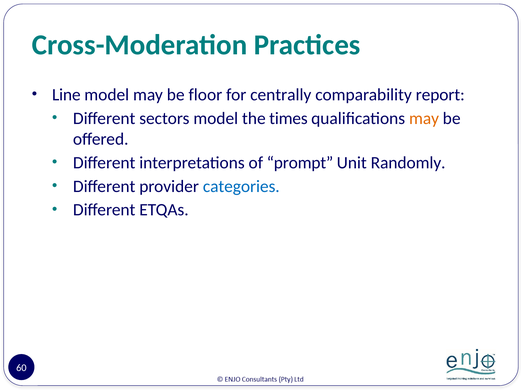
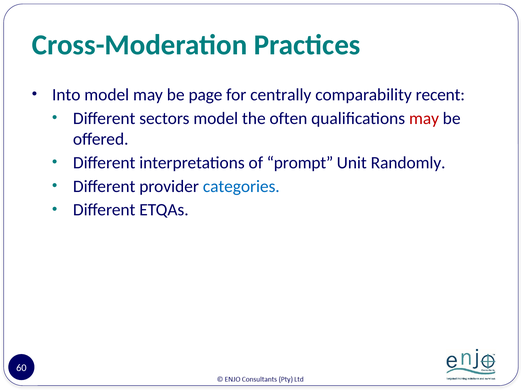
Line: Line -> Into (66, 95)
floor: floor -> page (205, 95)
report: report -> recent (440, 95)
times: times -> often (288, 118)
may colour: orange -> red (424, 118)
